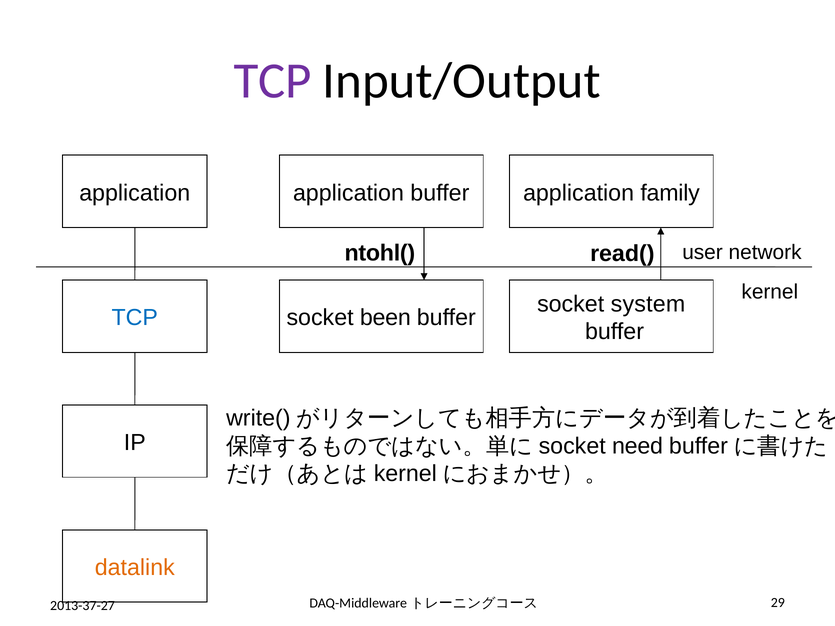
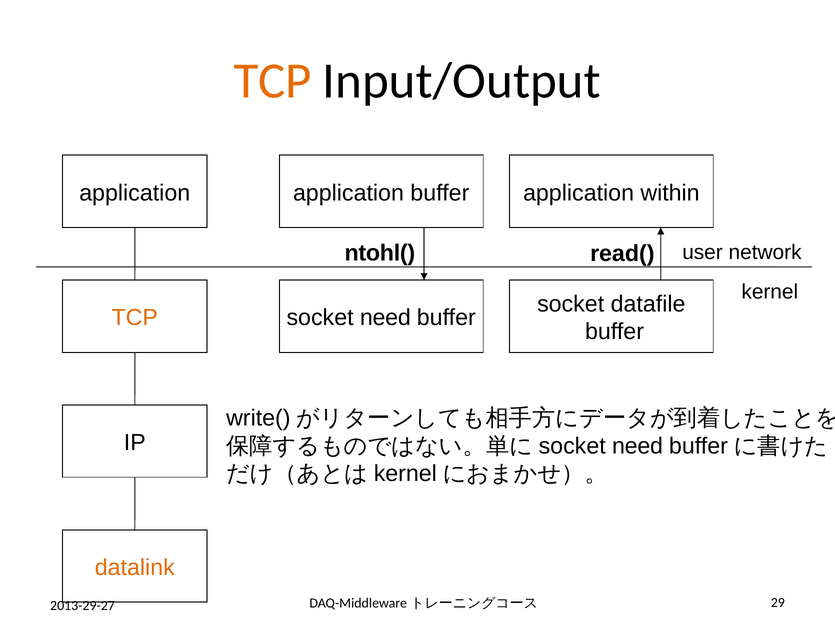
TCP colour: purple -> orange (273, 81)
family: family -> within (670, 193)
system: system -> datafile (648, 304)
TCP colour: blue -> orange (135, 318)
socket been: been -> need (385, 318)
2013-37-27: 2013-37-27 -> 2013-29-27 (82, 606)
